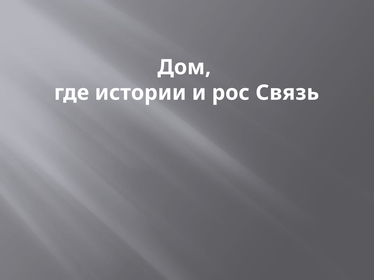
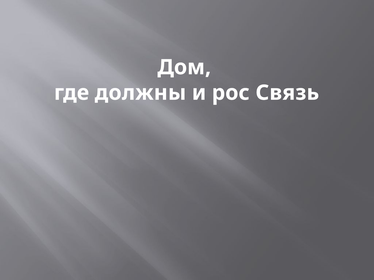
истории: истории -> должны (140, 93)
